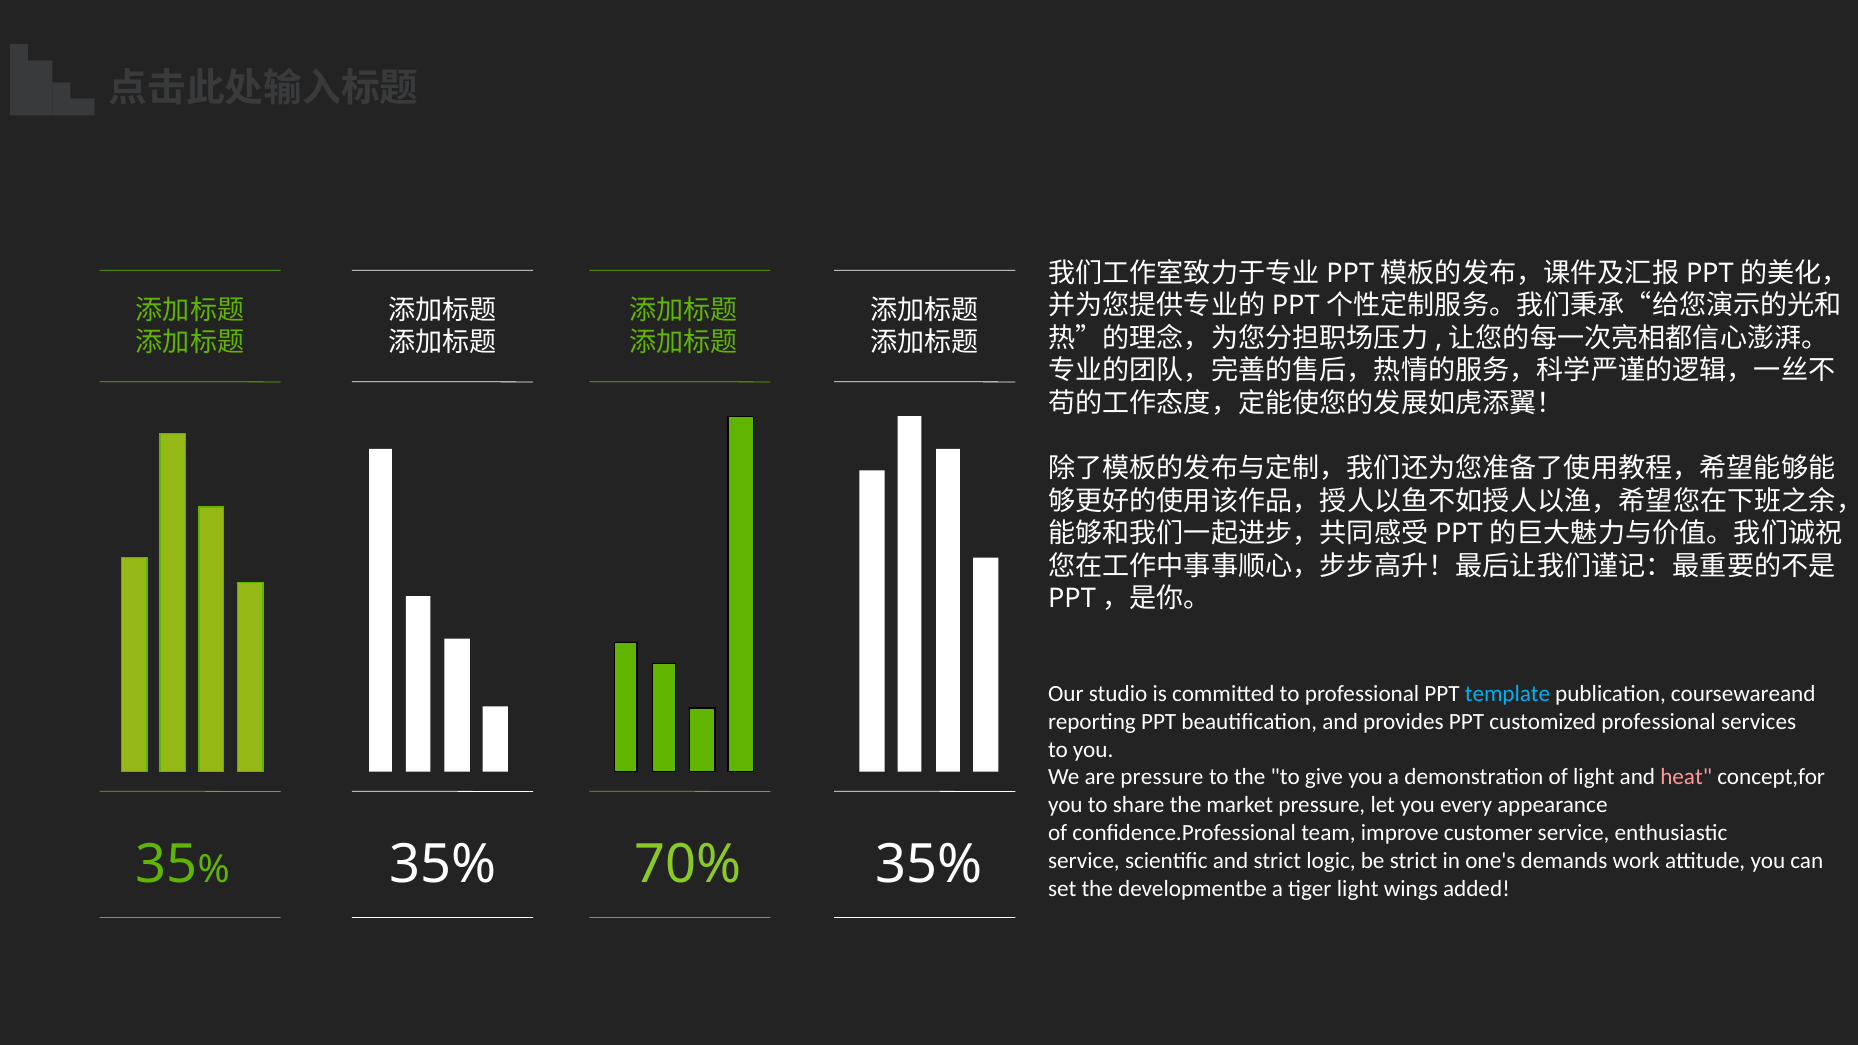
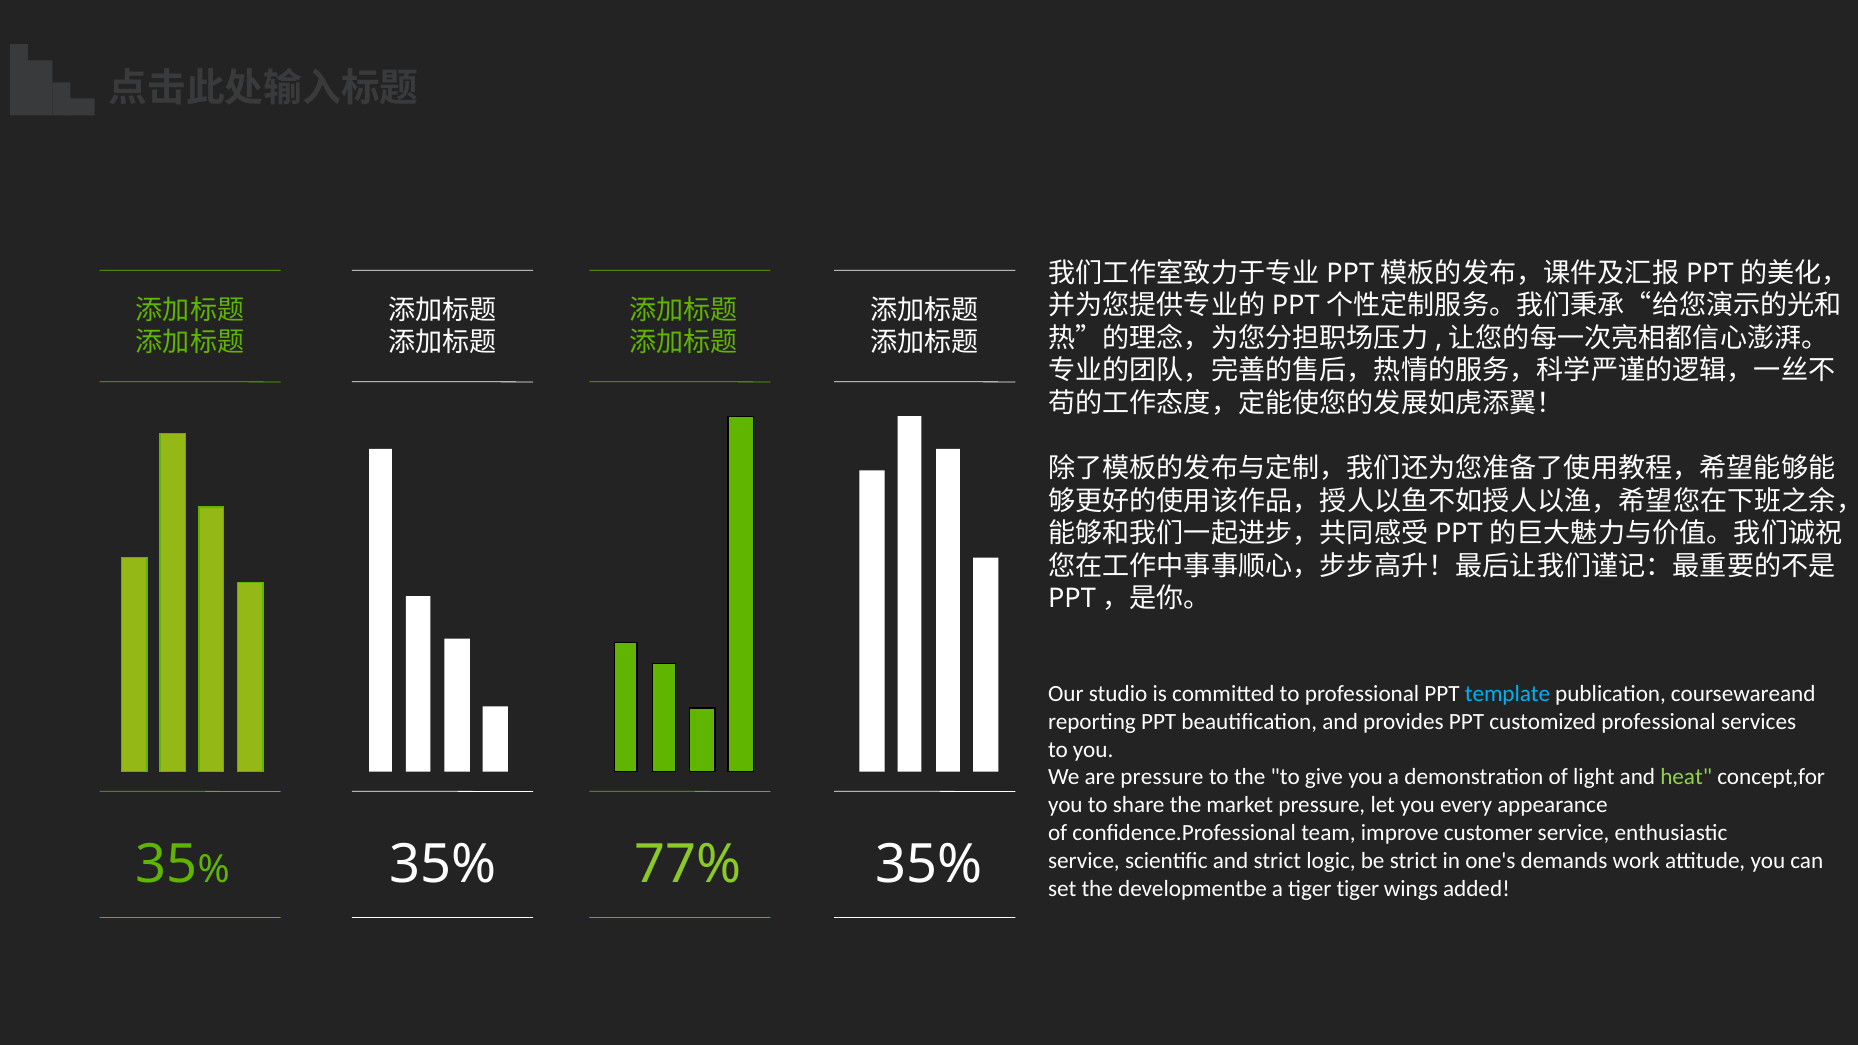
heat colour: pink -> light green (1686, 777)
70%: 70% -> 77% (688, 865)
tiger light: light -> tiger (1358, 889)
